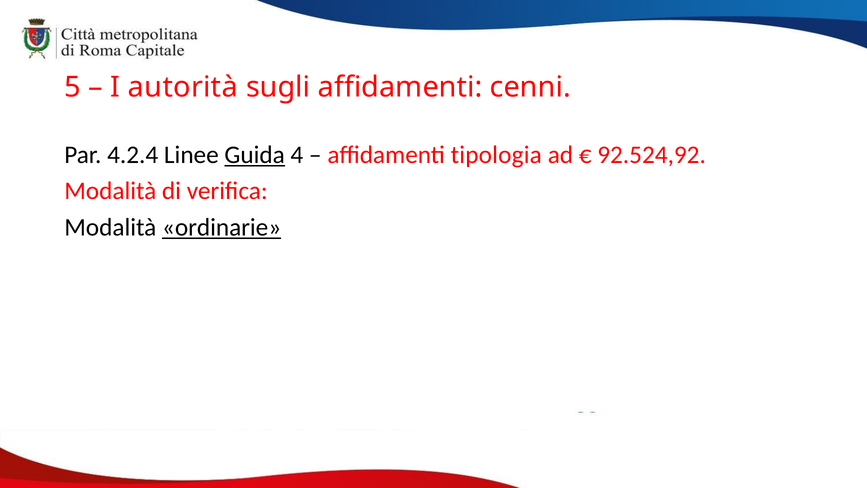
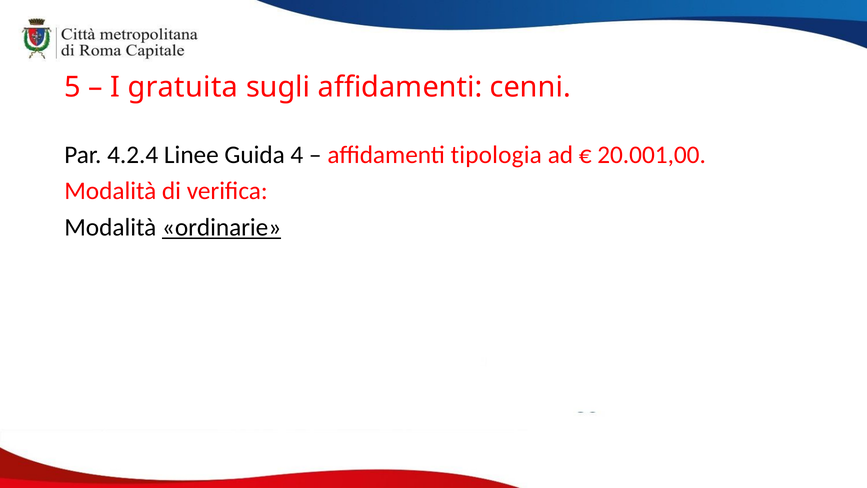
autorità: autorità -> gratuita (183, 87)
Guida underline: present -> none (255, 155)
92.524,92: 92.524,92 -> 20.001,00 (652, 155)
